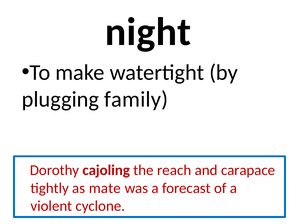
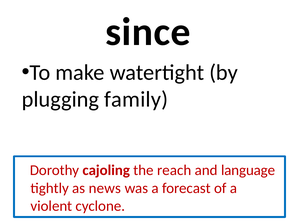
night: night -> since (148, 32)
carapace: carapace -> language (248, 170)
mate: mate -> news (105, 188)
